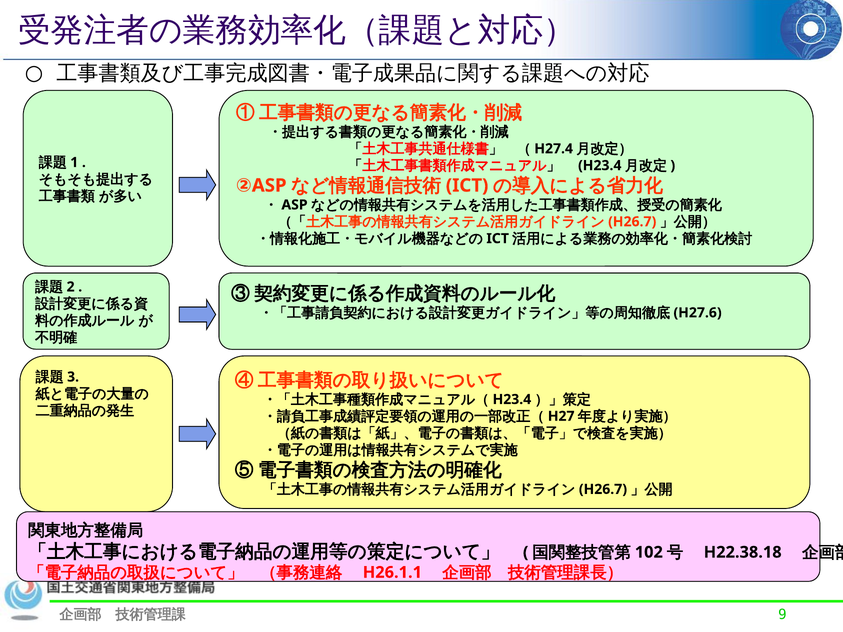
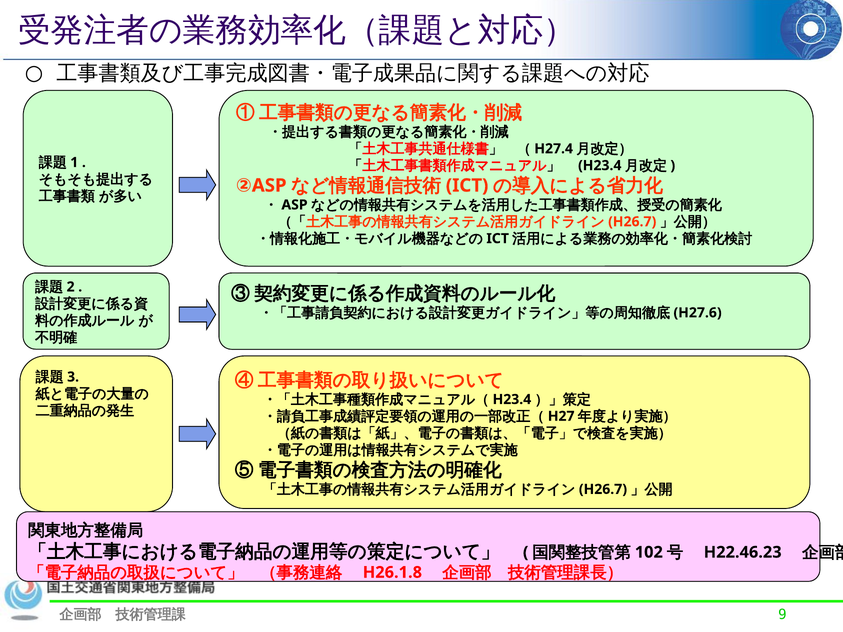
H22.38.18: H22.38.18 -> H22.46.23 (743, 552)
H26.1.1: H26.1.1 -> H26.1.8 (392, 573)
